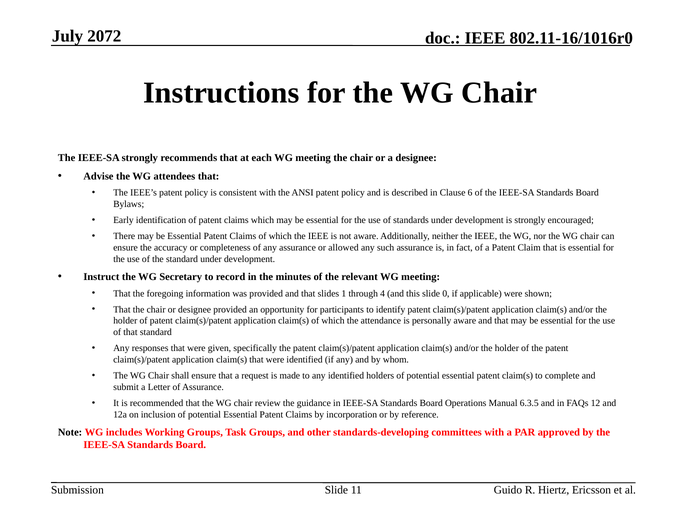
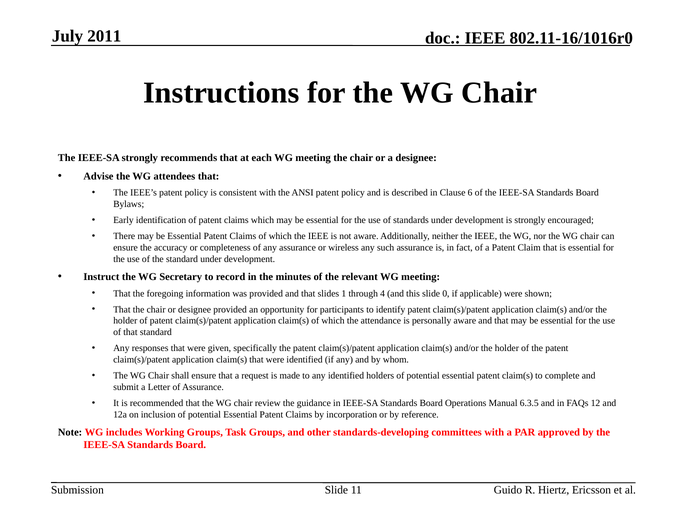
2072: 2072 -> 2011 (104, 36)
allowed: allowed -> wireless (344, 248)
